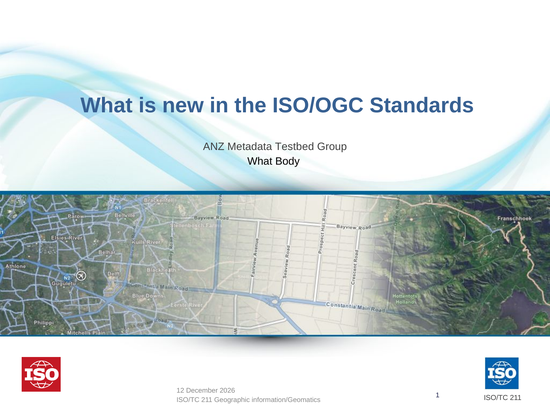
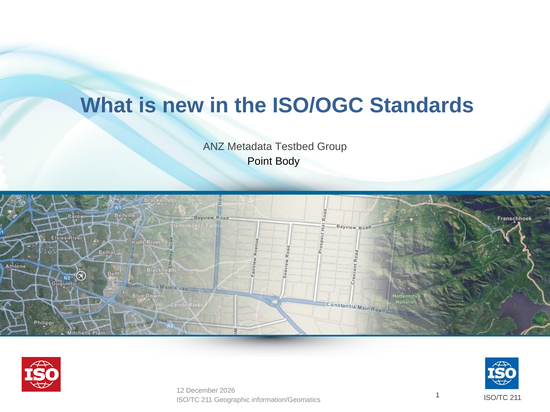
What: What -> Point (260, 162)
